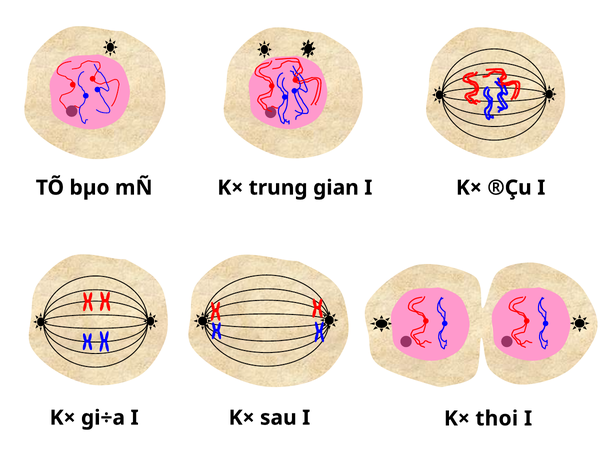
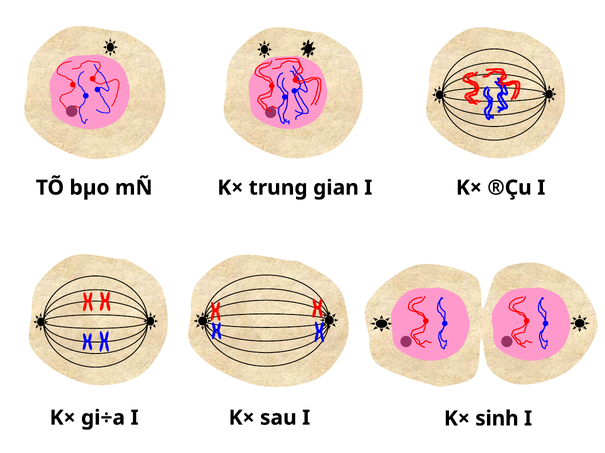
thoi: thoi -> sinh (497, 419)
